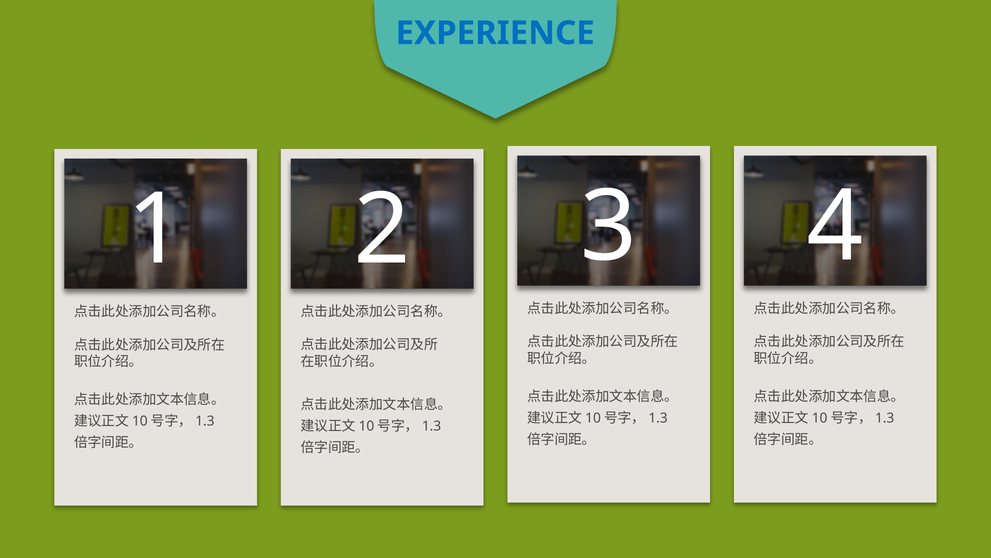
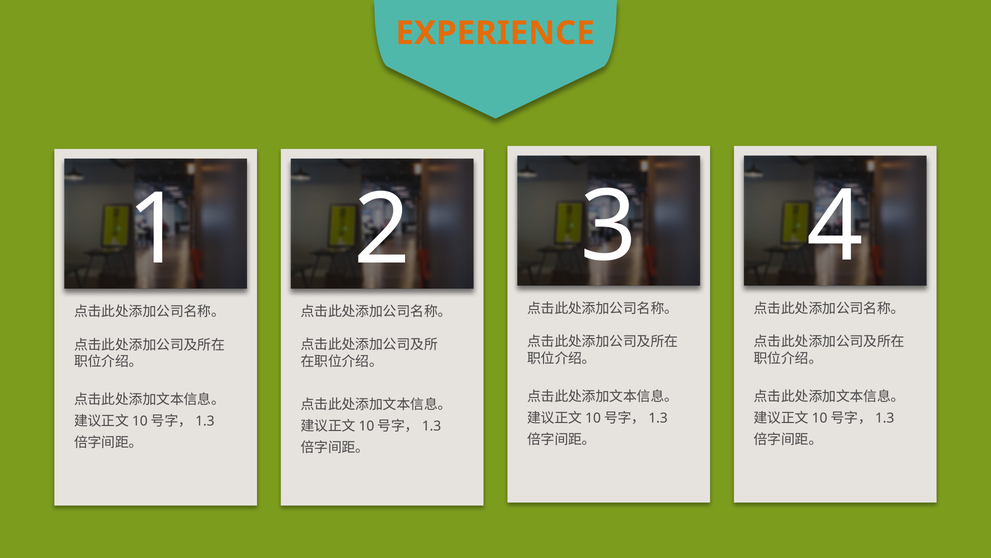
EXPERIENCE colour: blue -> orange (495, 33)
